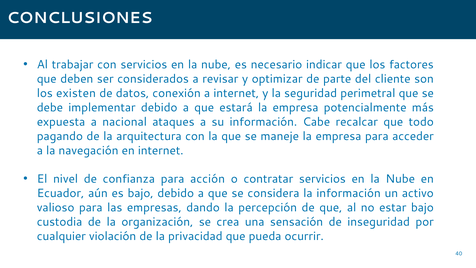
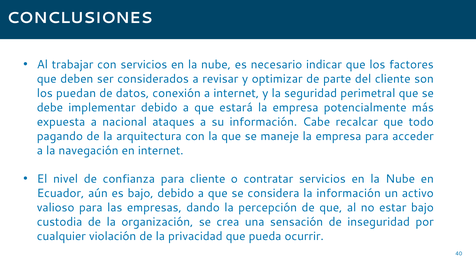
existen: existen -> puedan (76, 93)
para acción: acción -> cliente (208, 179)
